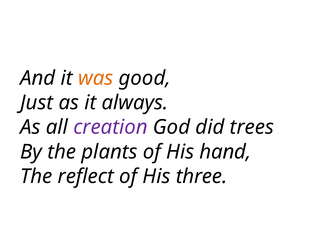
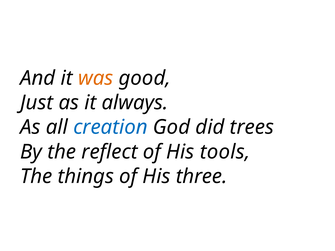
creation colour: purple -> blue (110, 127)
plants: plants -> reflect (110, 152)
hand: hand -> tools (225, 152)
reflect: reflect -> things (86, 177)
